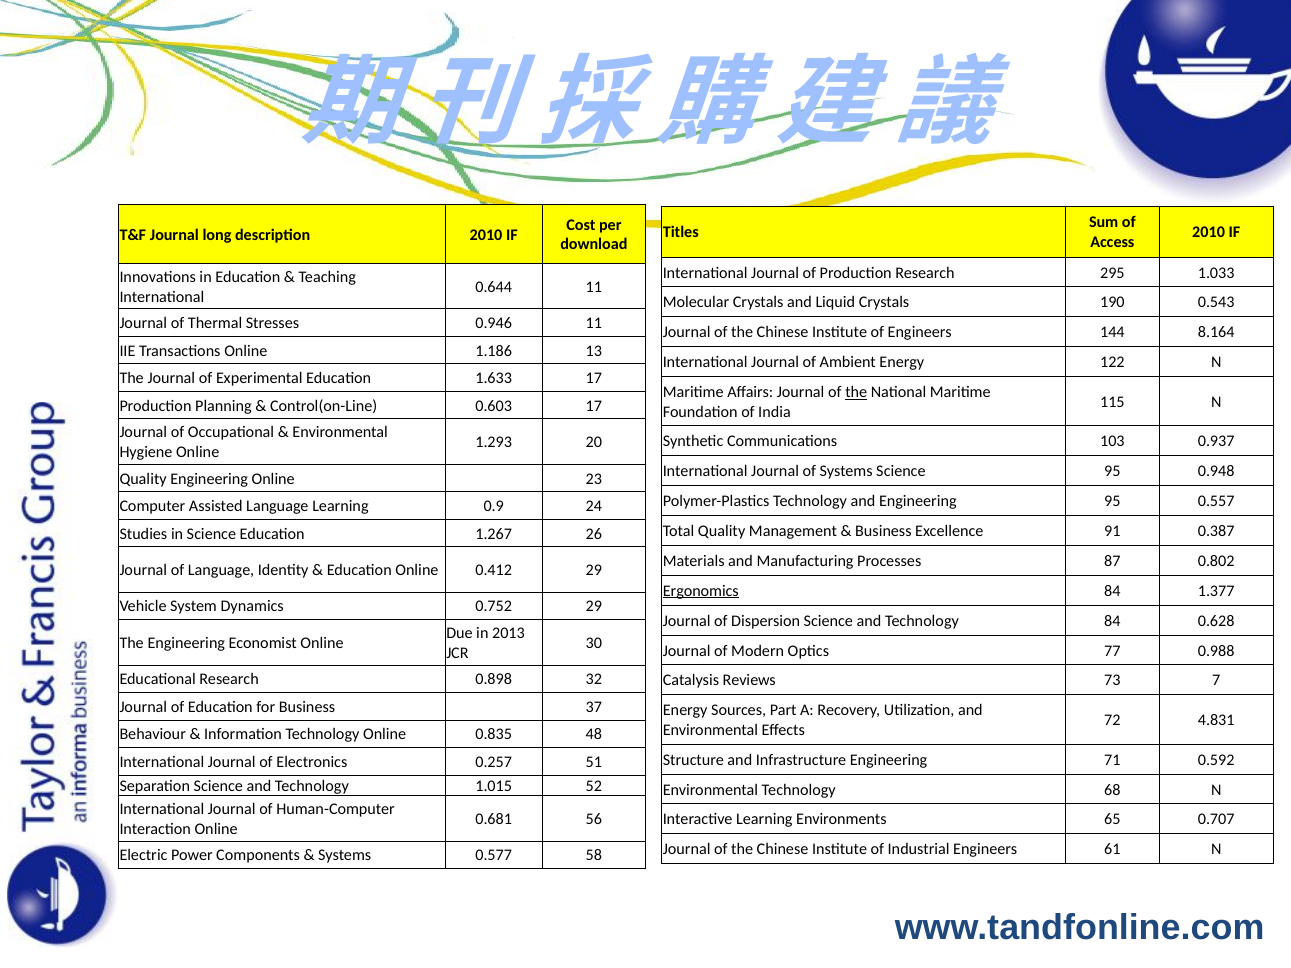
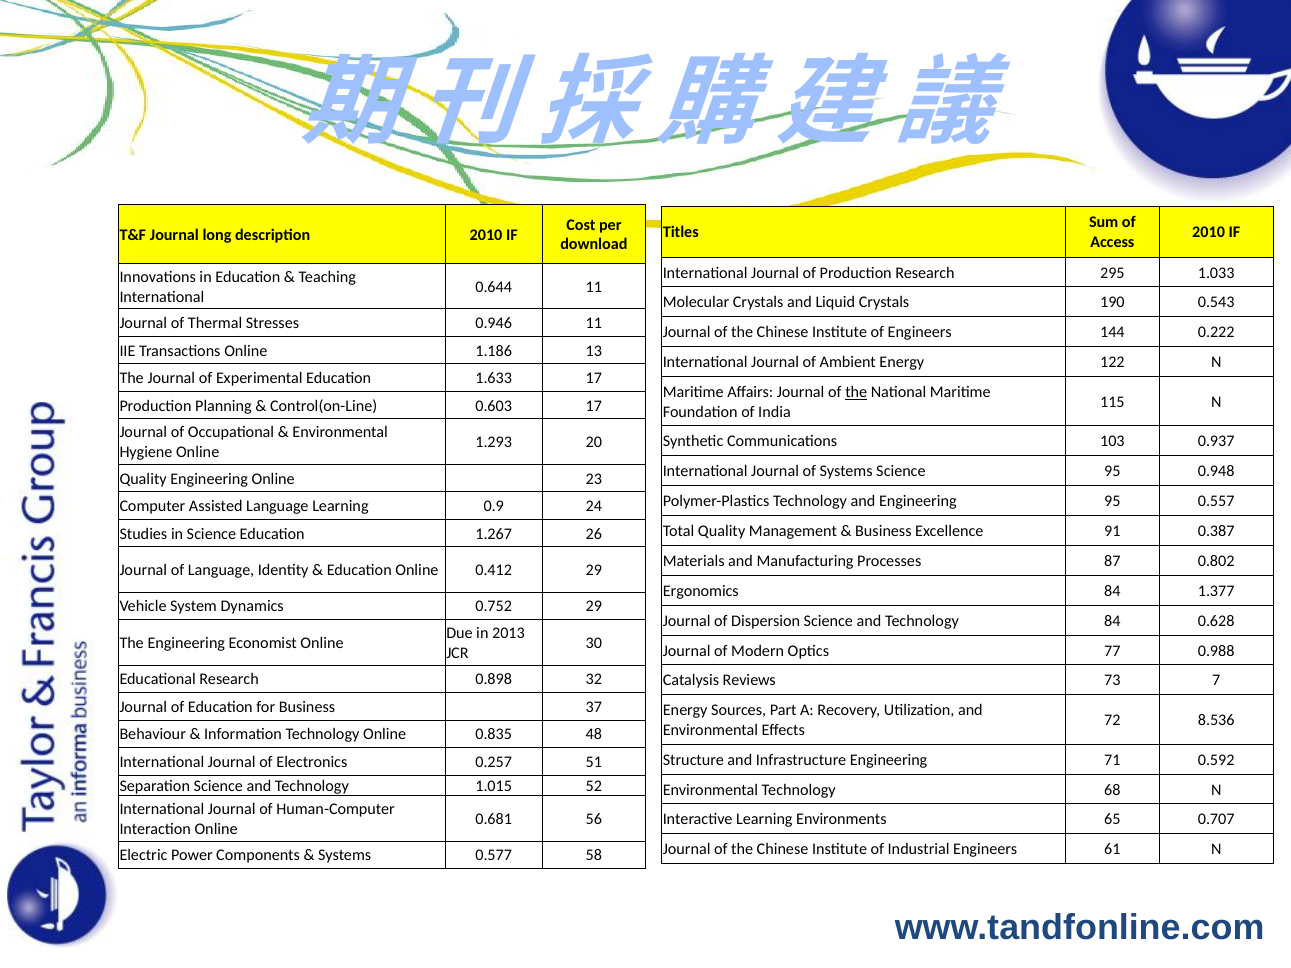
8.164: 8.164 -> 0.222 (1216, 333)
Ergonomics underline: present -> none (701, 591)
4.831: 4.831 -> 8.536 (1216, 720)
